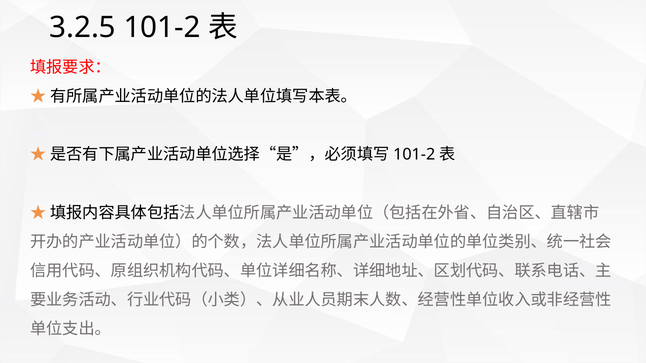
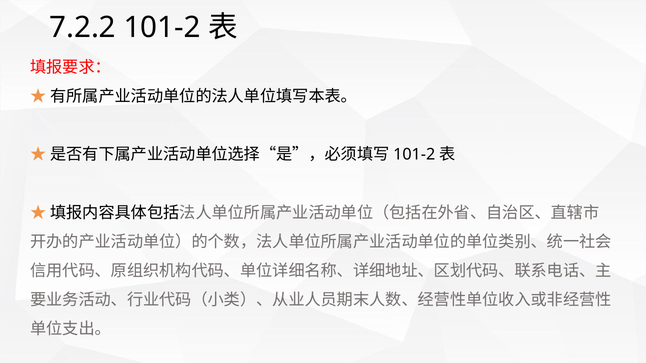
3.2.5: 3.2.5 -> 7.2.2 (83, 28)
